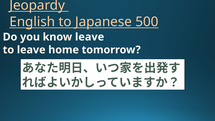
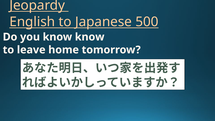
know leave: leave -> know (90, 37)
